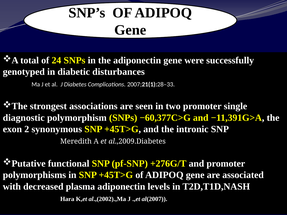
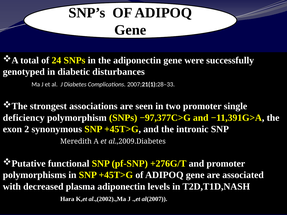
diagnostic: diagnostic -> deficiency (24, 118)
−60,377C>G: −60,377C>G -> −97,377C>G (165, 118)
